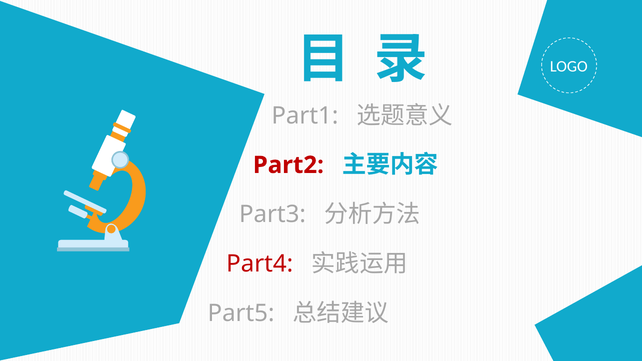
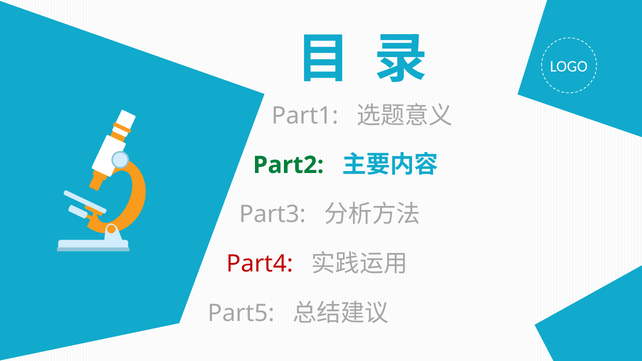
Part2 colour: red -> green (288, 165)
